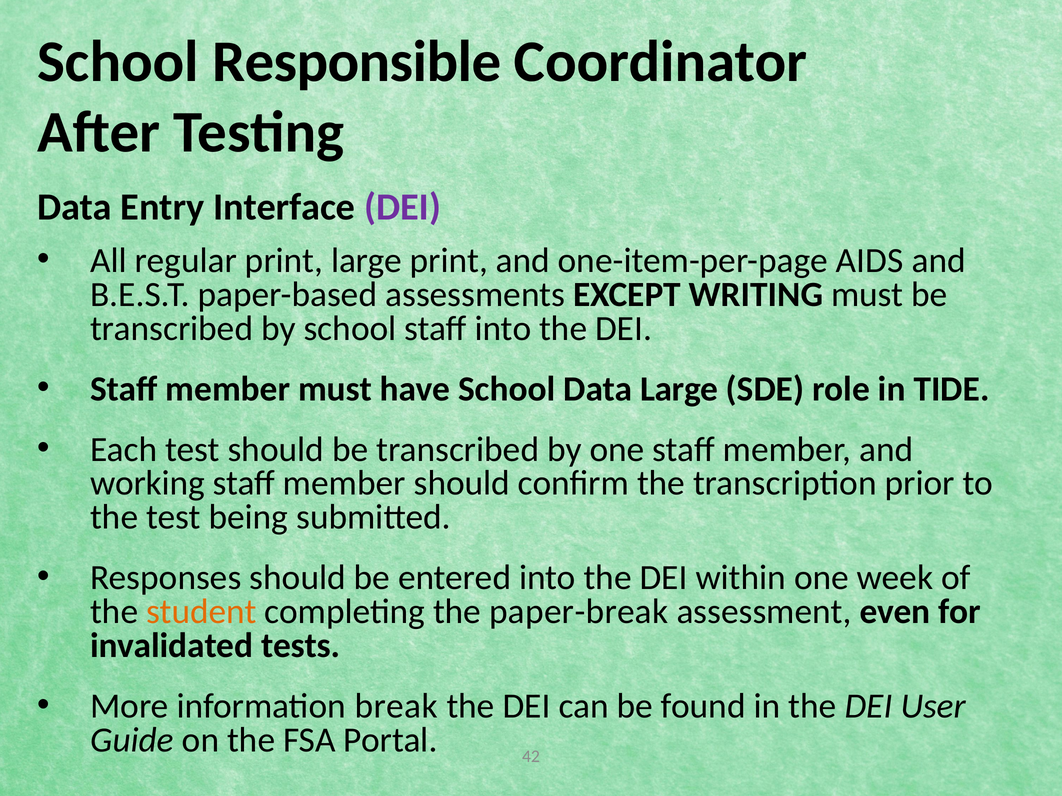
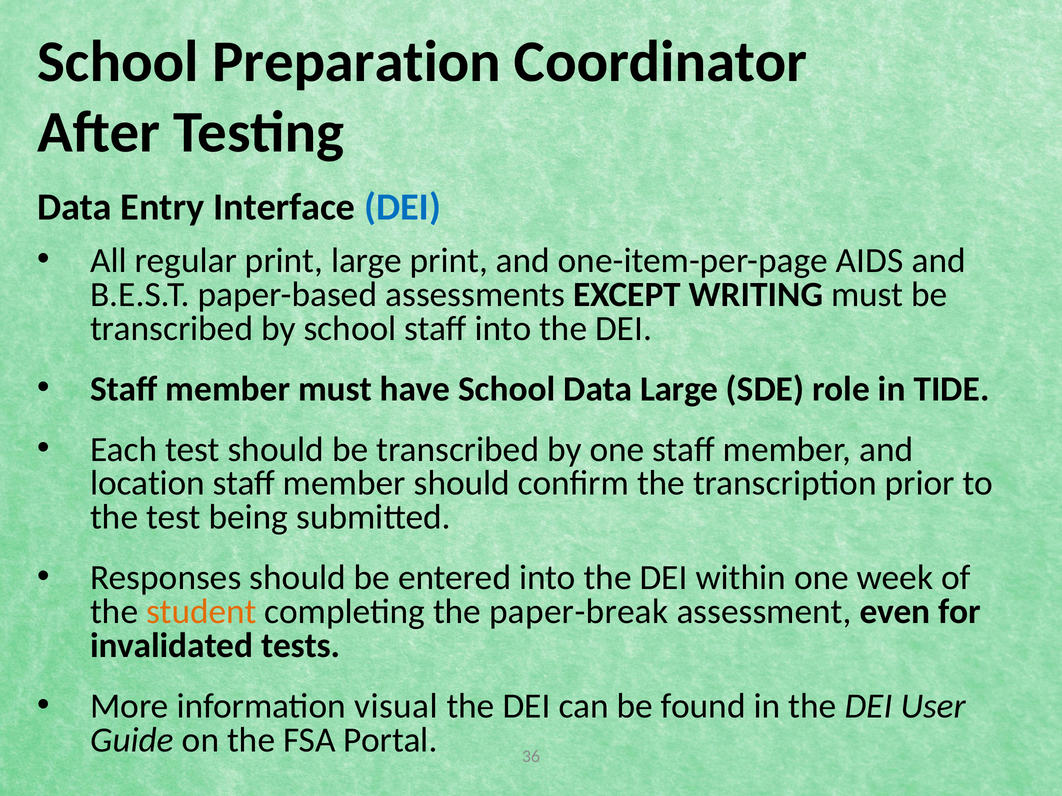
Responsible: Responsible -> Preparation (357, 62)
DEI colour: purple -> blue (403, 207)
working: working -> location (148, 484)
break: break -> visual (396, 707)
42: 42 -> 36 (531, 757)
